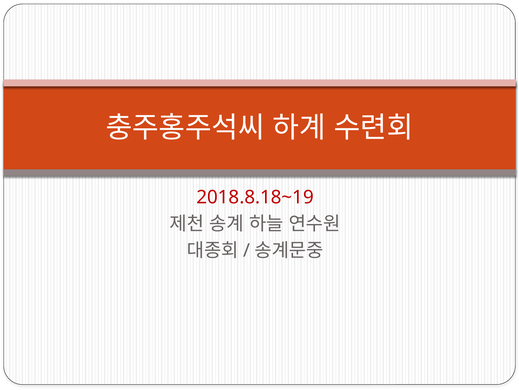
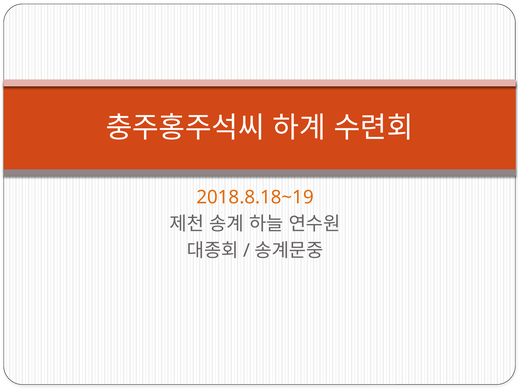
2018.8.18~19 colour: red -> orange (255, 197)
